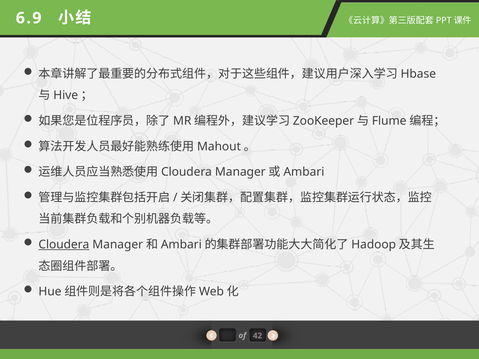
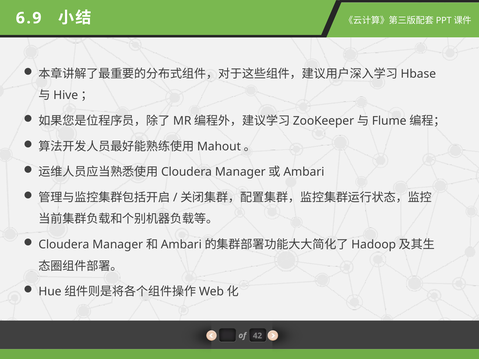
Cloudera underline: present -> none (64, 245)
